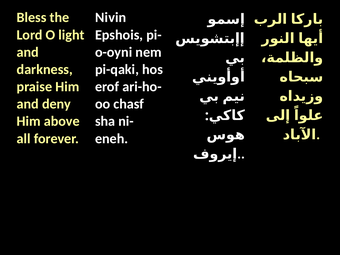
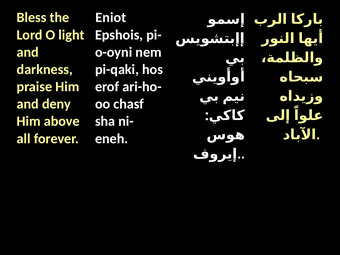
Nivin: Nivin -> Eniot (111, 18)
